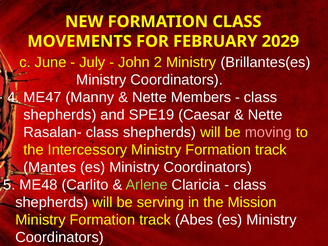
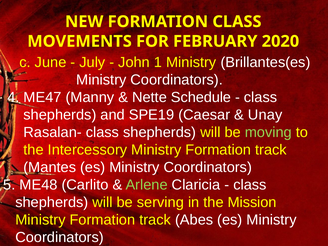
2029: 2029 -> 2020 (280, 41)
2: 2 -> 1 (158, 62)
Members: Members -> Schedule (201, 97)
Nette: Nette -> Unay (265, 115)
moving colour: pink -> light green (268, 132)
